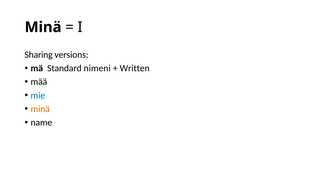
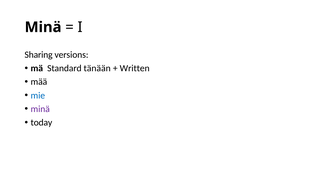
nimeni: nimeni -> tänään (97, 68)
minä colour: orange -> purple (40, 109)
name: name -> today (41, 122)
